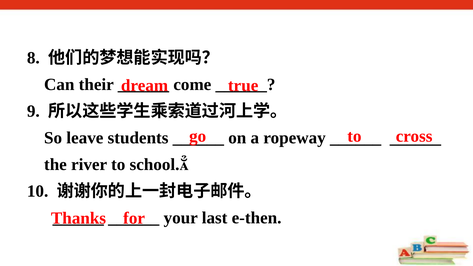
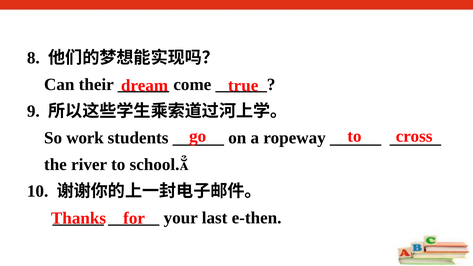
leave: leave -> work (85, 138)
